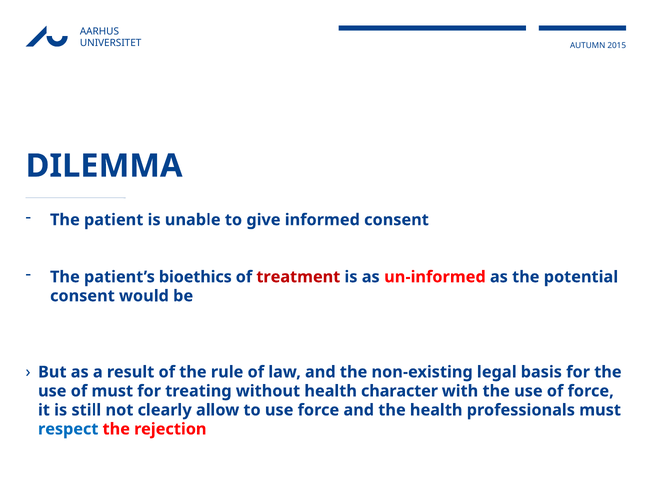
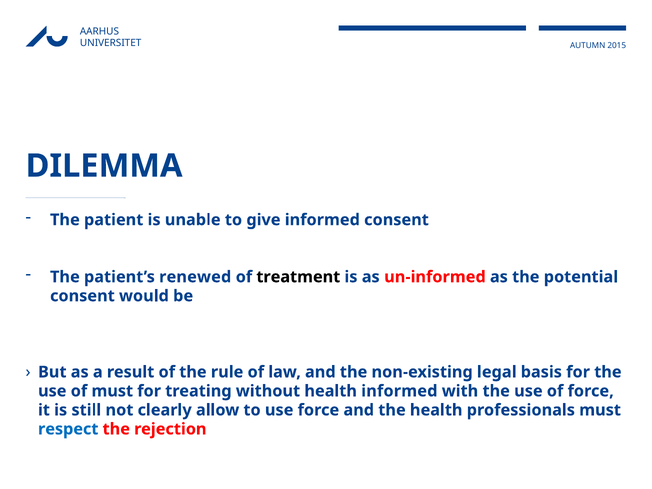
bioethics: bioethics -> renewed (195, 277)
treatment colour: red -> black (298, 277)
health character: character -> informed (399, 391)
